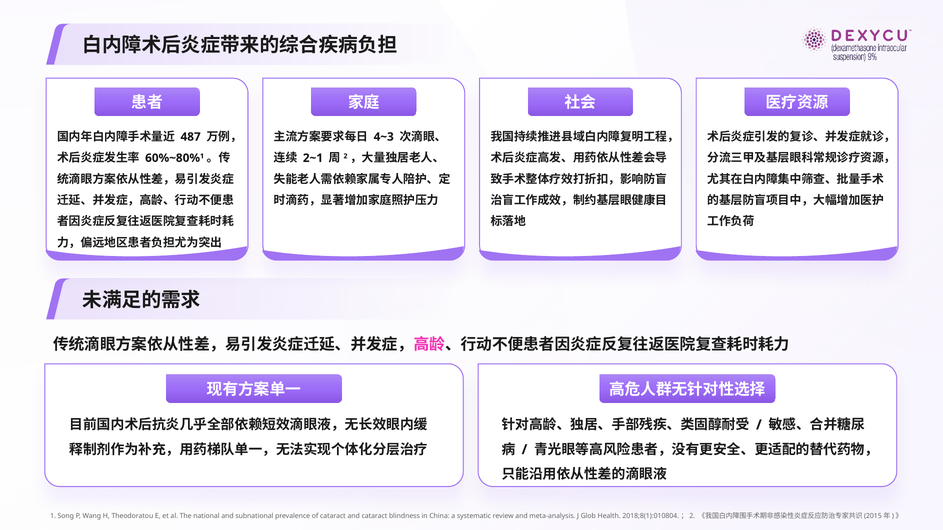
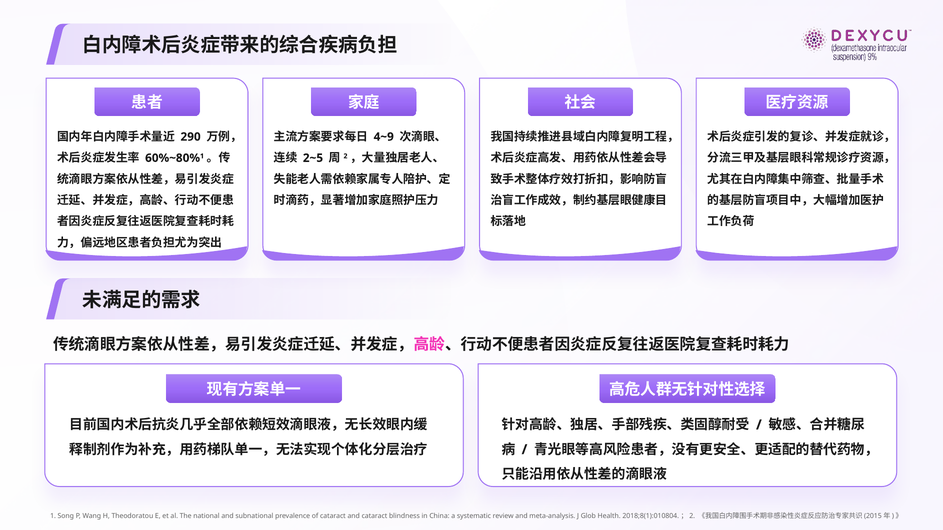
487: 487 -> 290 (191, 137)
4~3: 4~3 -> 4~9 (384, 137)
2~1: 2~1 -> 2~5 (313, 158)
